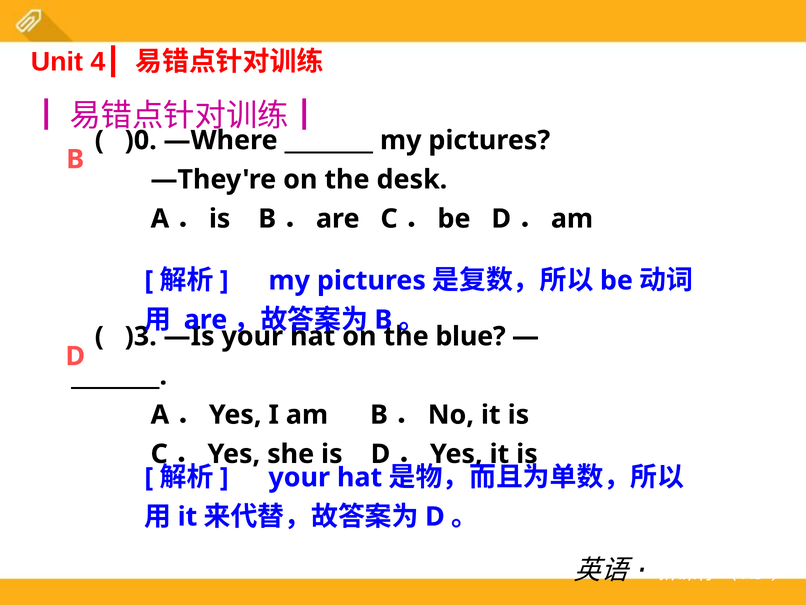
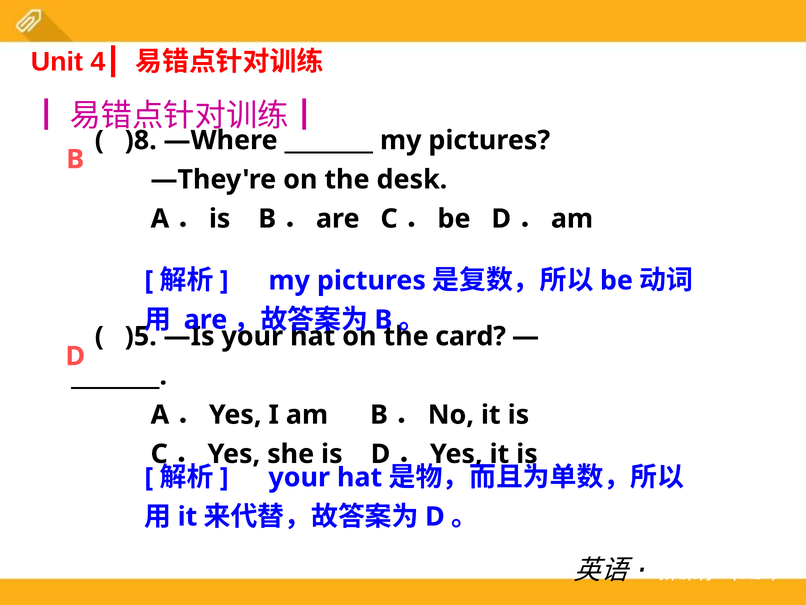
)0: )0 -> )8 (141, 140)
)3: )3 -> )5 (141, 336)
blue: blue -> card (471, 336)
